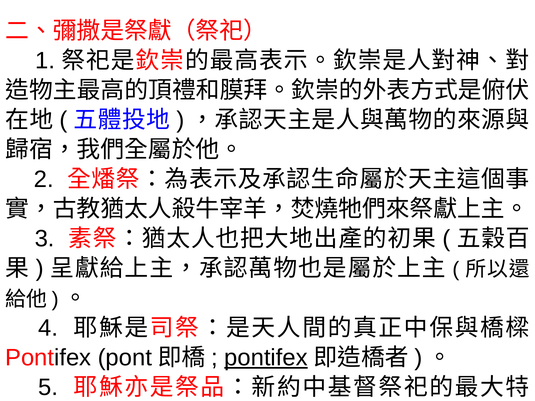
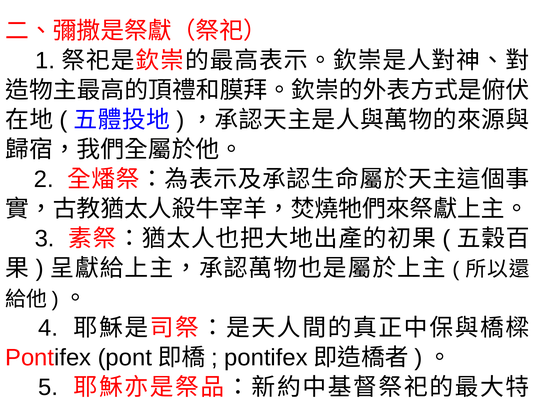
pontifex underline: present -> none (266, 358)
